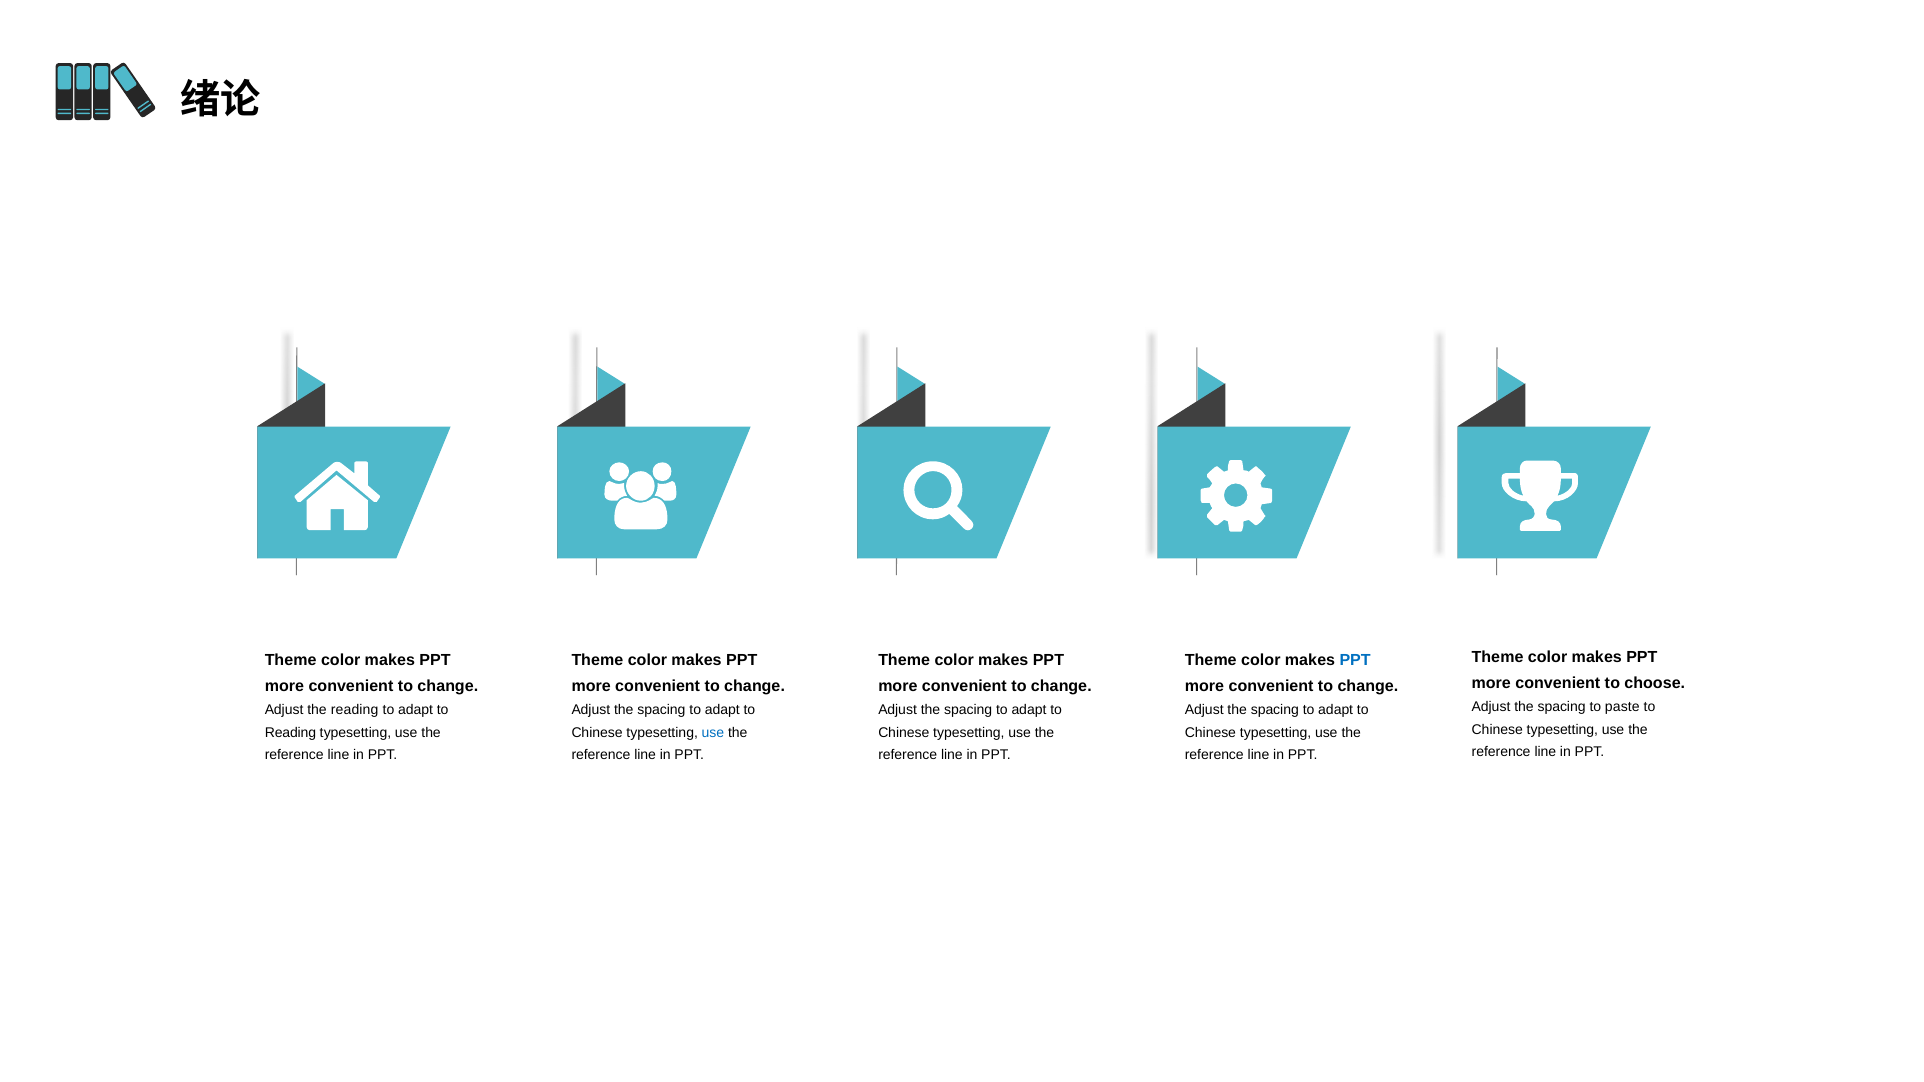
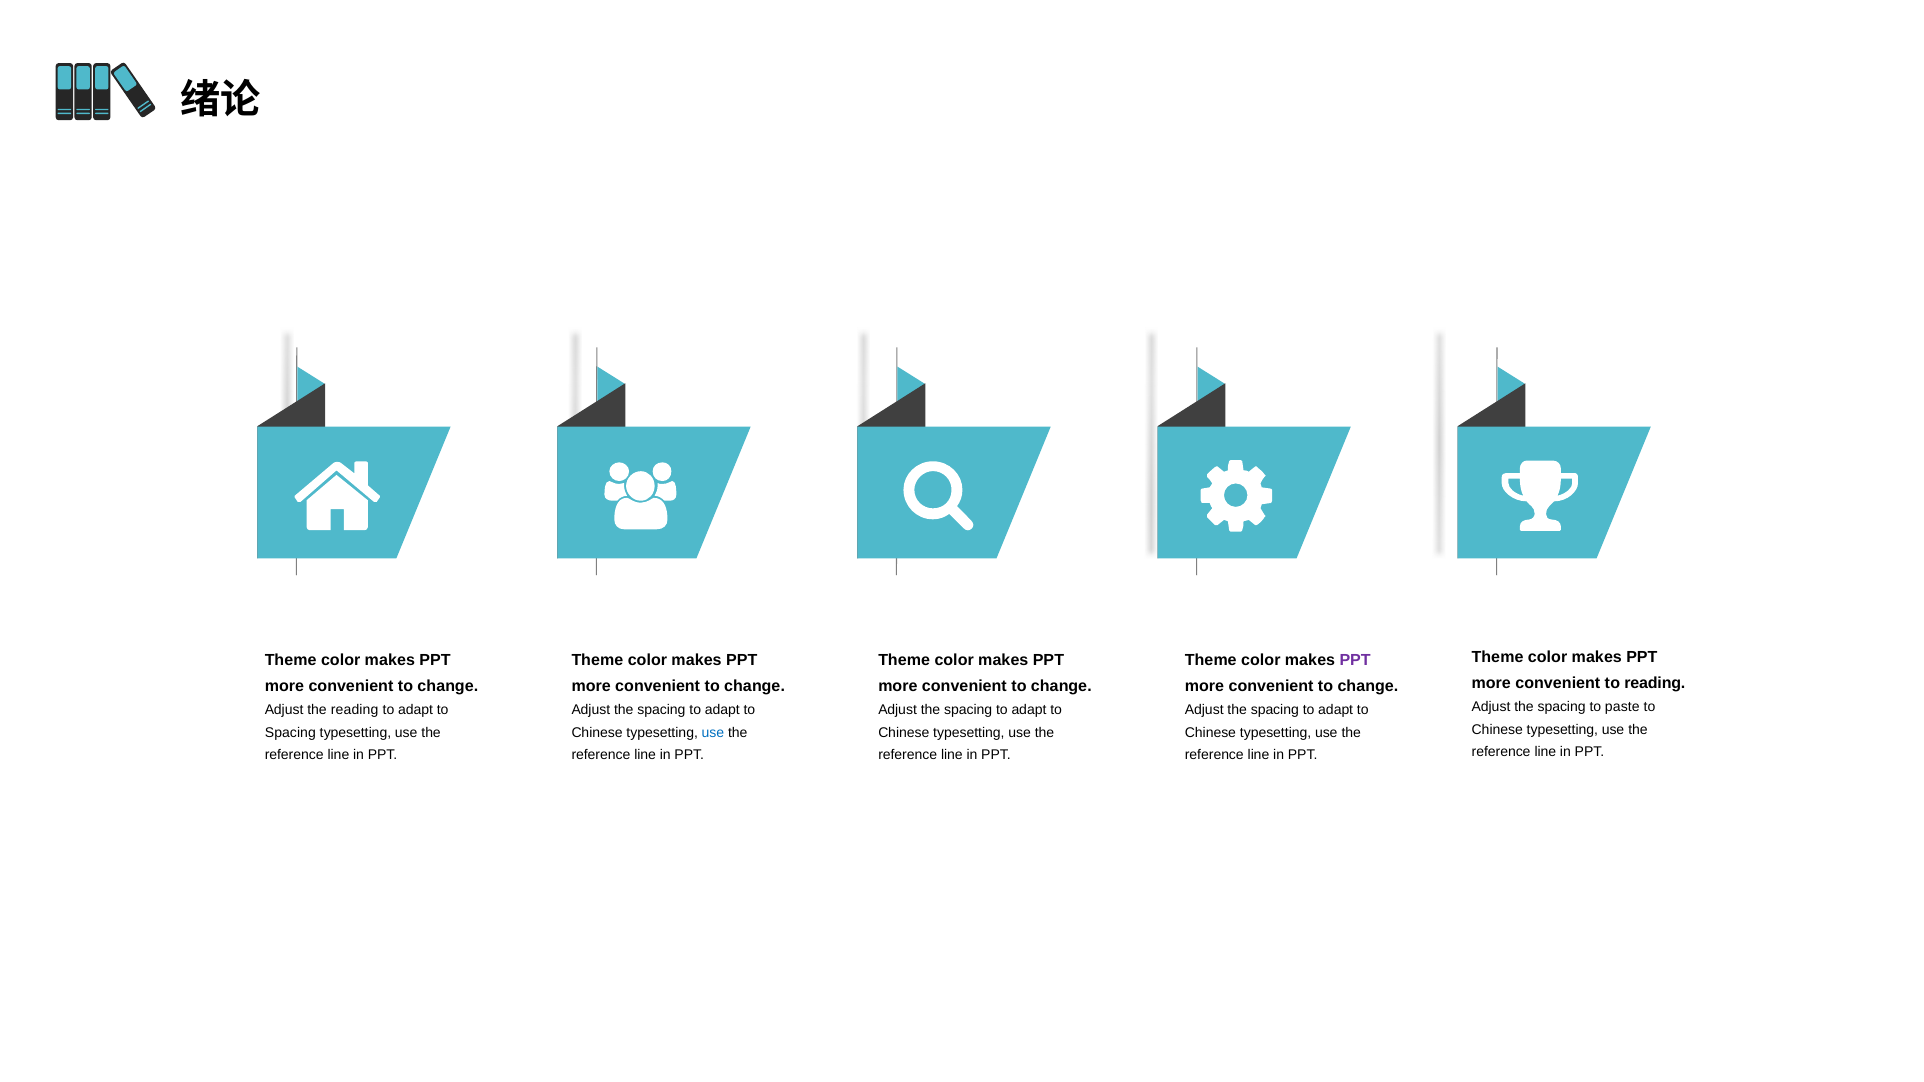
PPT colour: blue -> purple (1355, 660)
to choose: choose -> reading (1655, 683)
Reading: Reading -> Spacing (290, 733)
